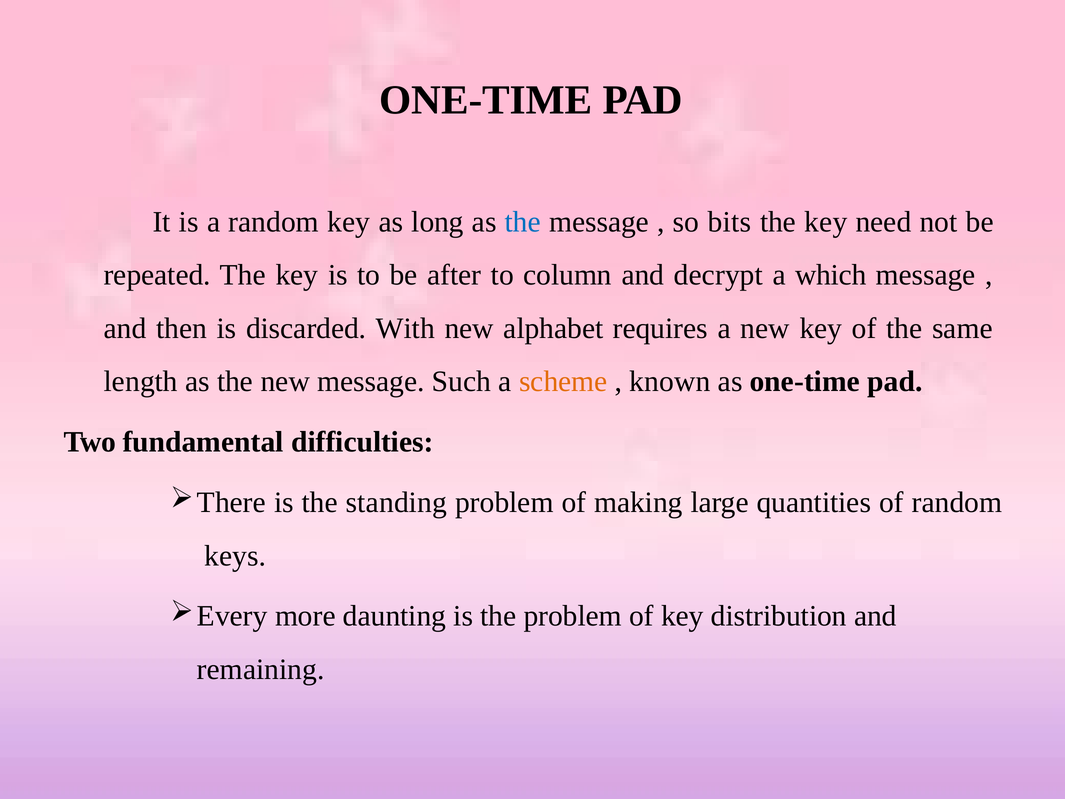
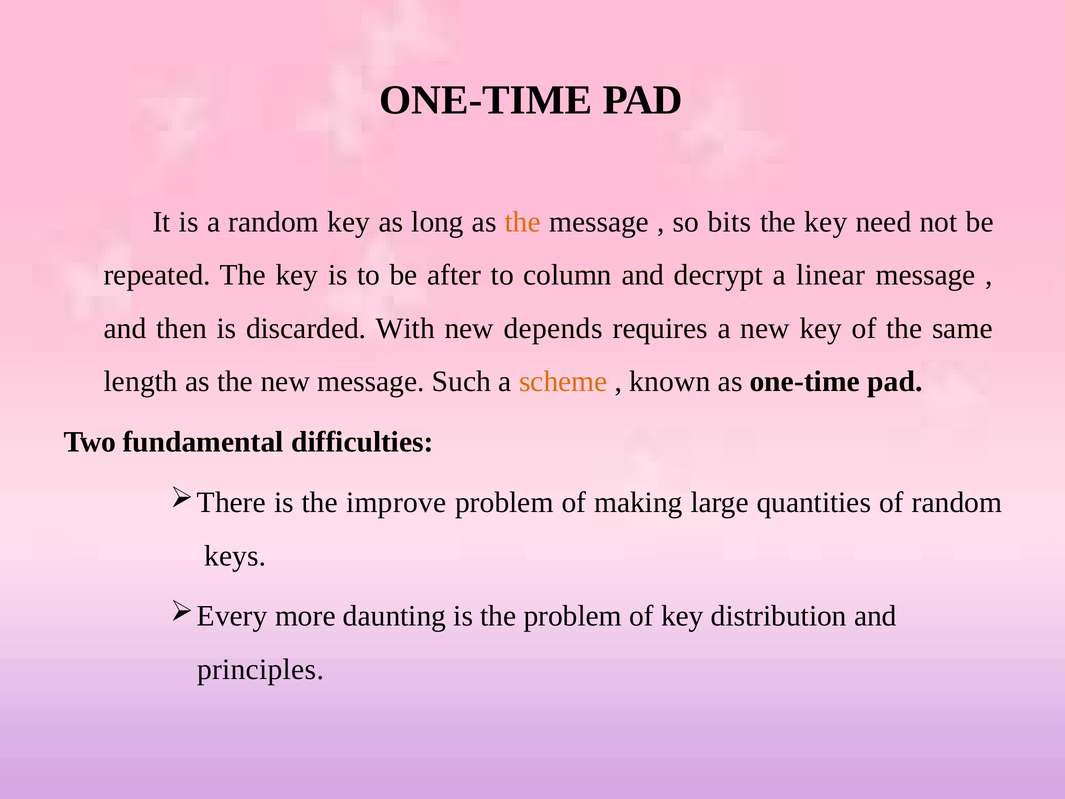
the colour: blue -> orange (523, 222)
which: which -> linear (831, 275)
alphabet: alphabet -> depends (553, 328)
standing: standing -> improve (396, 502)
remaining: remaining -> principles (261, 669)
